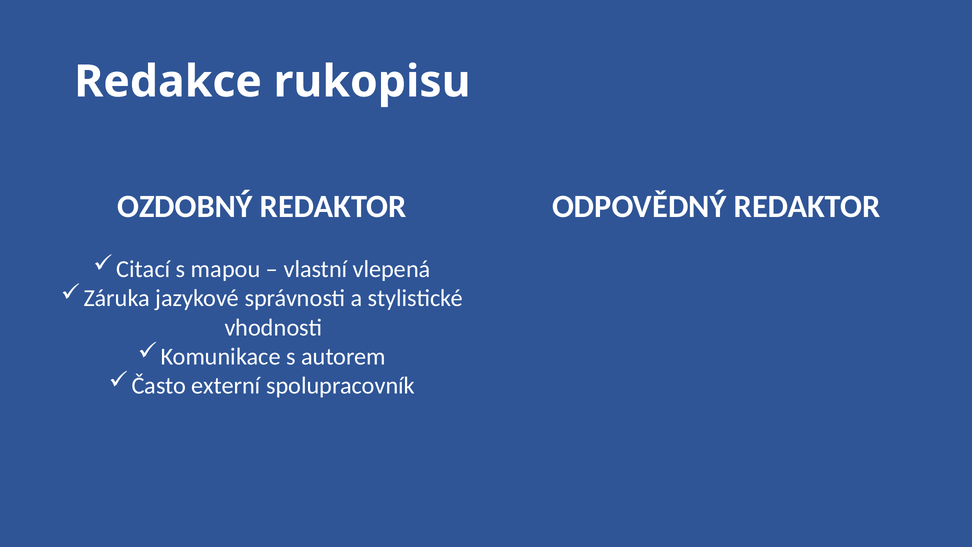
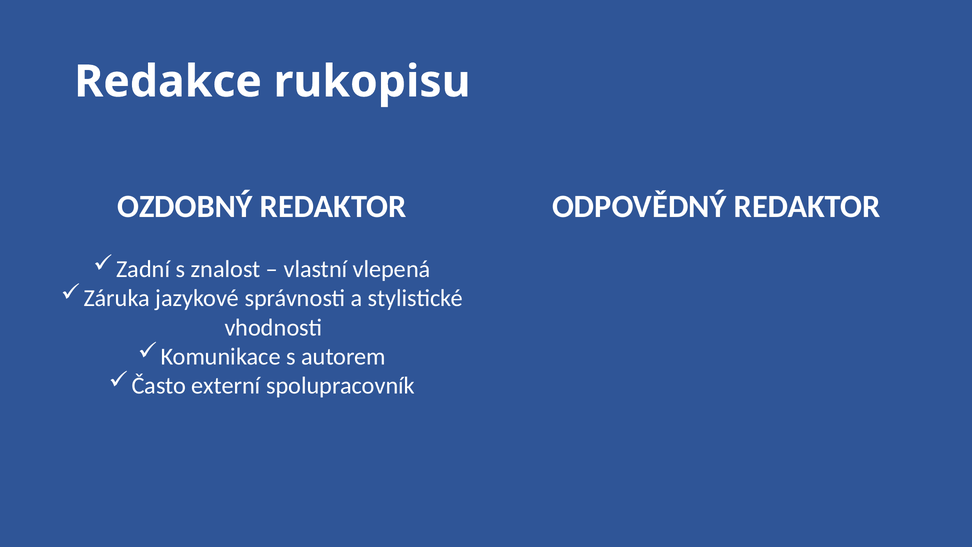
Citací: Citací -> Zadní (143, 269)
mapou: mapou -> znalost (226, 269)
